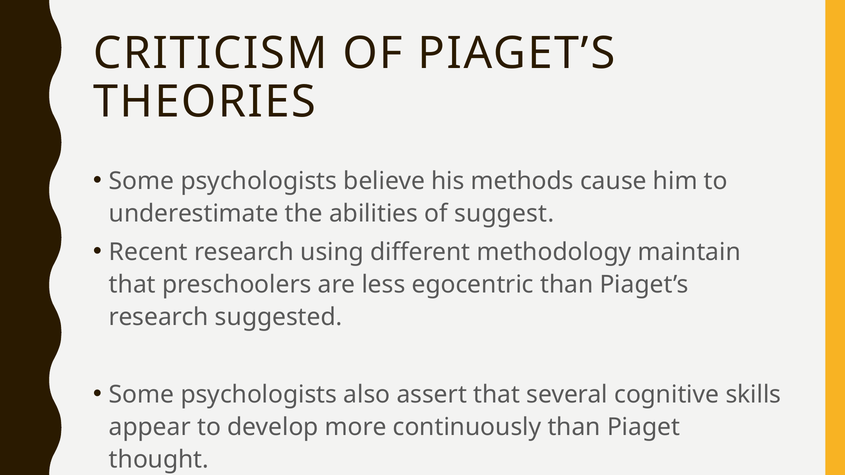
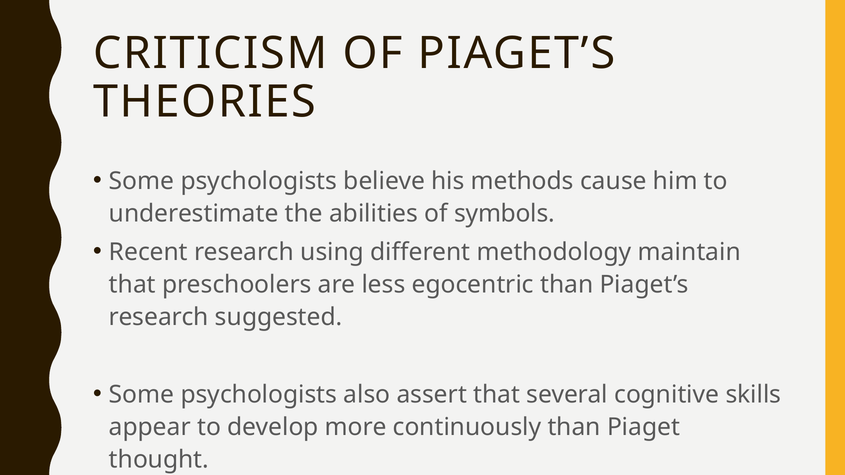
suggest: suggest -> symbols (504, 214)
